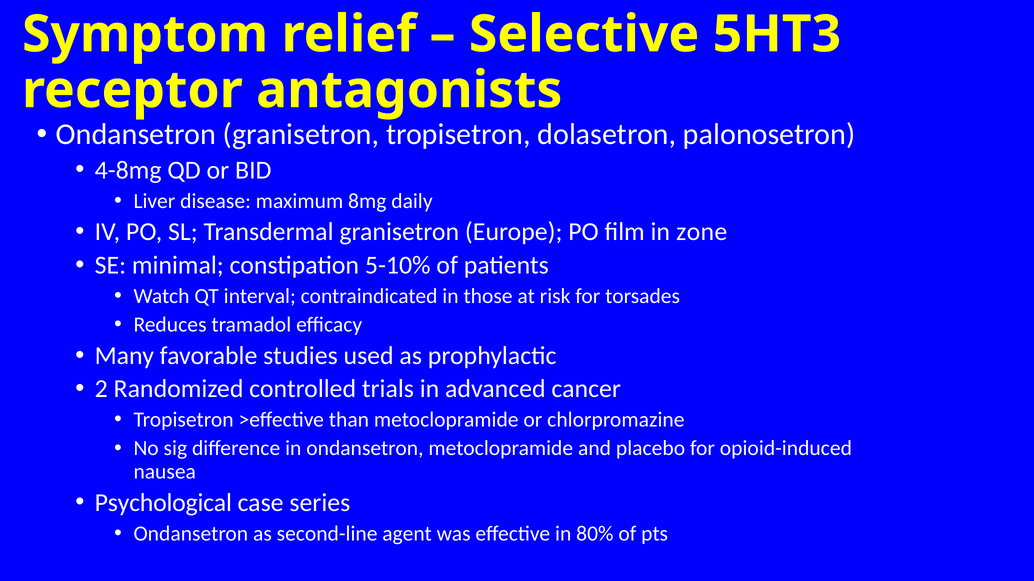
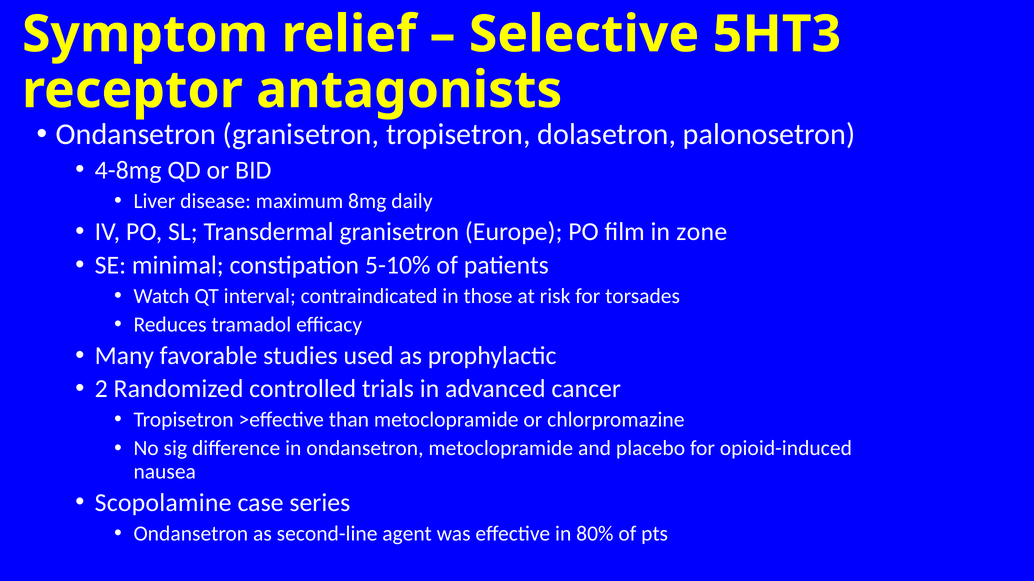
Psychological: Psychological -> Scopolamine (163, 503)
